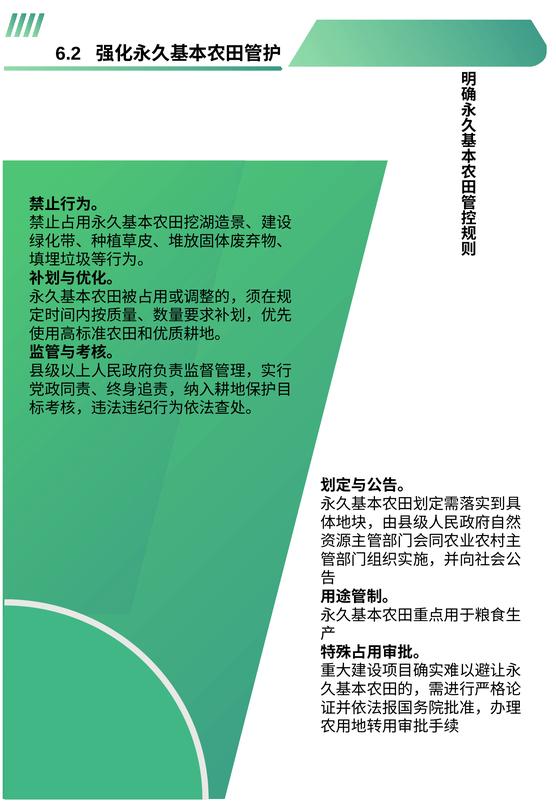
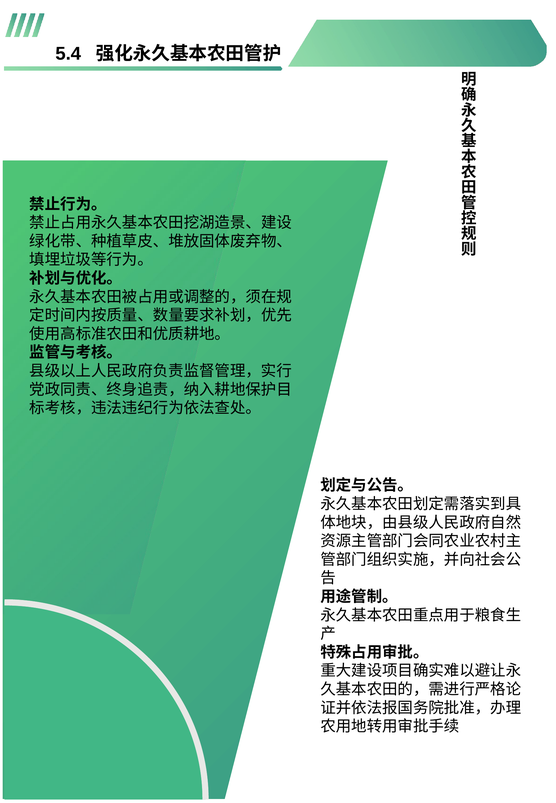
6.2: 6.2 -> 5.4 (68, 54)
